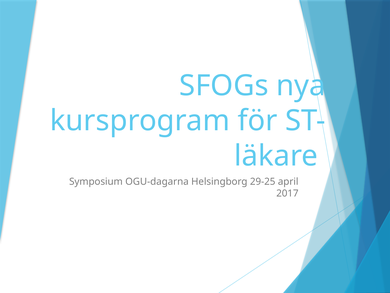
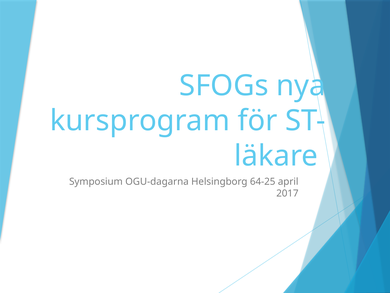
29-25: 29-25 -> 64-25 (263, 181)
